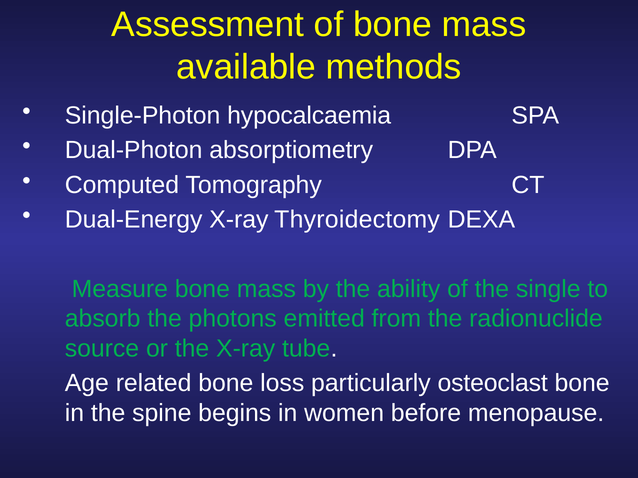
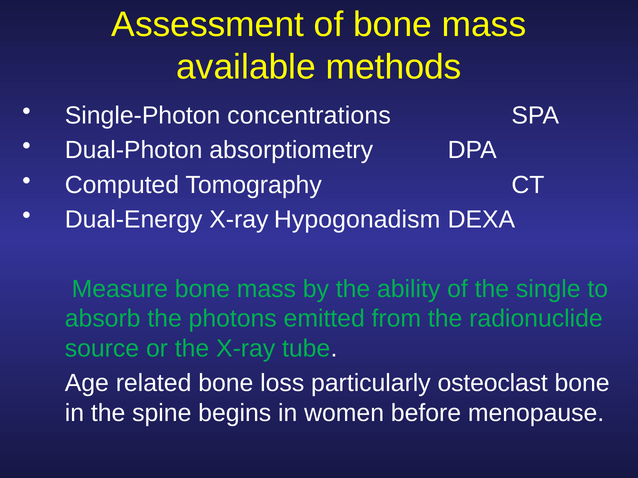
hypocalcaemia: hypocalcaemia -> concentrations (309, 116)
Thyroidectomy: Thyroidectomy -> Hypogonadism (357, 220)
